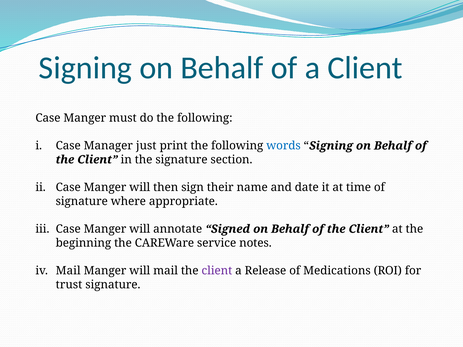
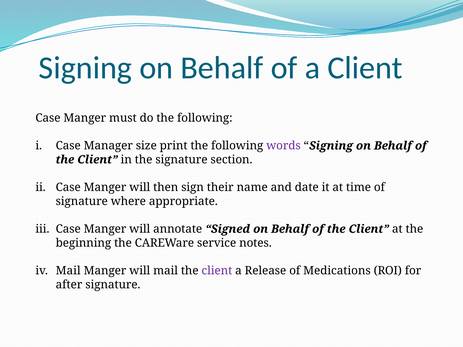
just: just -> size (146, 146)
words colour: blue -> purple (283, 146)
trust: trust -> after (69, 285)
